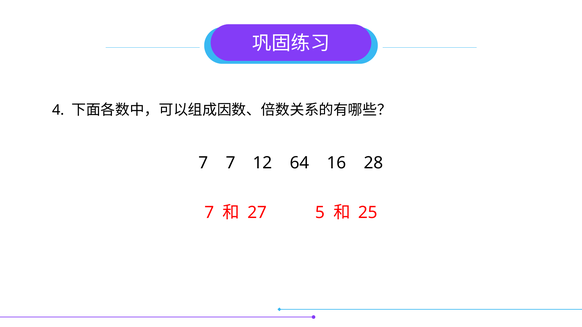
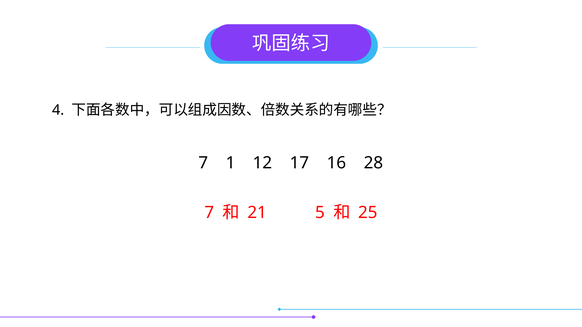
7 7: 7 -> 1 (231, 163)
64: 64 -> 17 (300, 163)
27: 27 -> 21 (257, 213)
